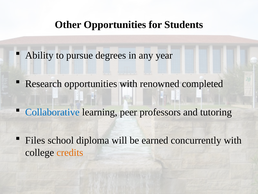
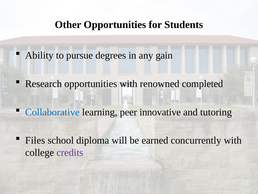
year: year -> gain (164, 55)
professors: professors -> innovative (160, 112)
credits colour: orange -> purple (70, 152)
